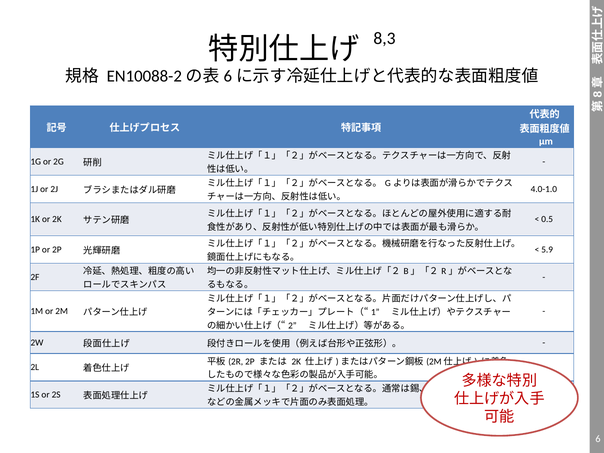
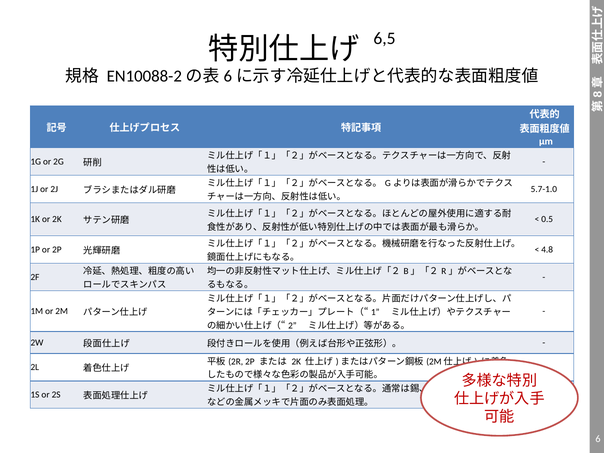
8,3: 8,3 -> 6,5 (384, 38)
4.0-1.0: 4.0-1.0 -> 5.7-1.0 (544, 189)
5.9: 5.9 -> 4.8 (547, 250)
